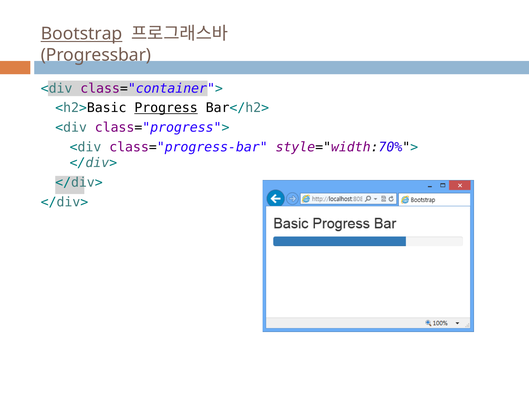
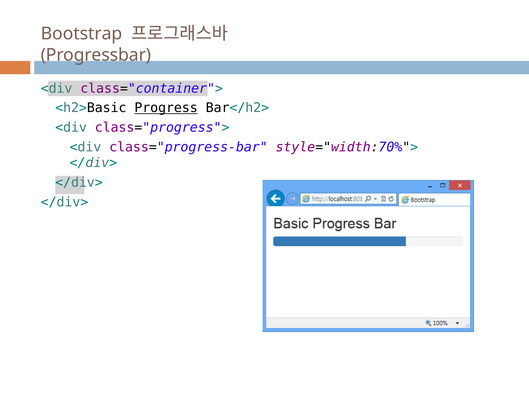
Bootstrap underline: present -> none (82, 34)
